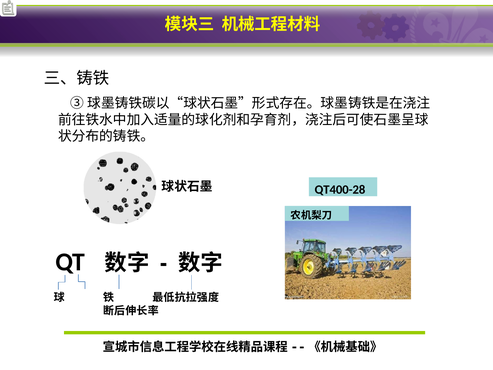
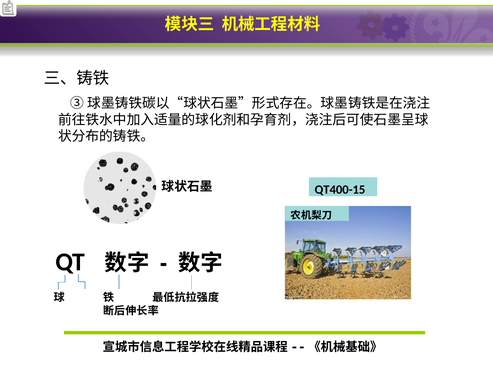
QT400-28: QT400-28 -> QT400-15 (340, 189)
